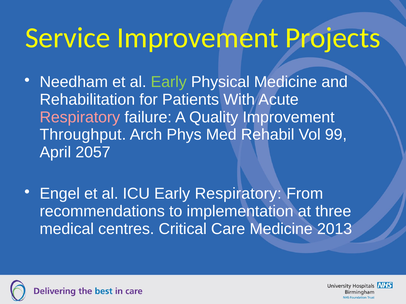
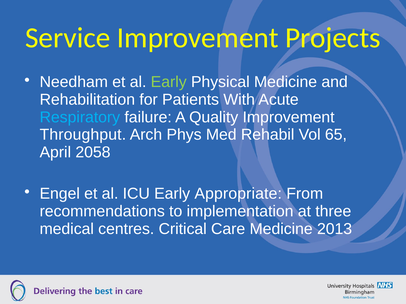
Respiratory colour: pink -> light blue (80, 117)
99: 99 -> 65 (336, 135)
2057: 2057 -> 2058 (93, 153)
Early Respiratory: Respiratory -> Appropriate (238, 194)
